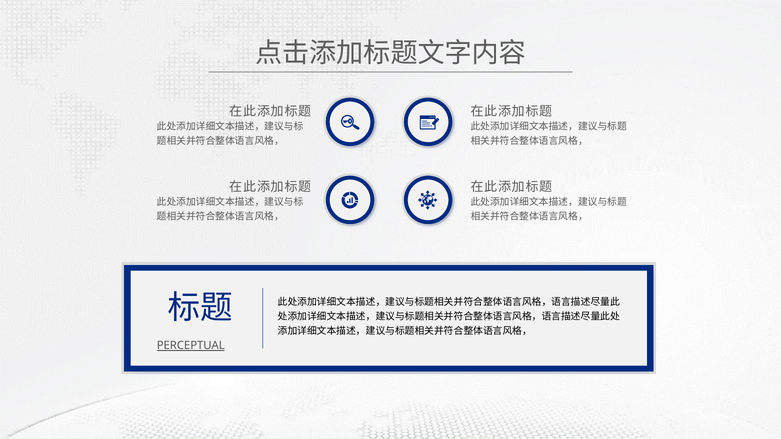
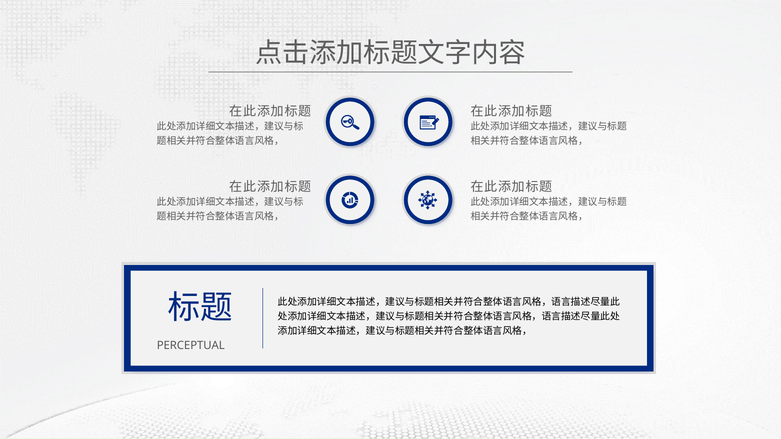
PERCEPTUAL underline: present -> none (191, 346)
